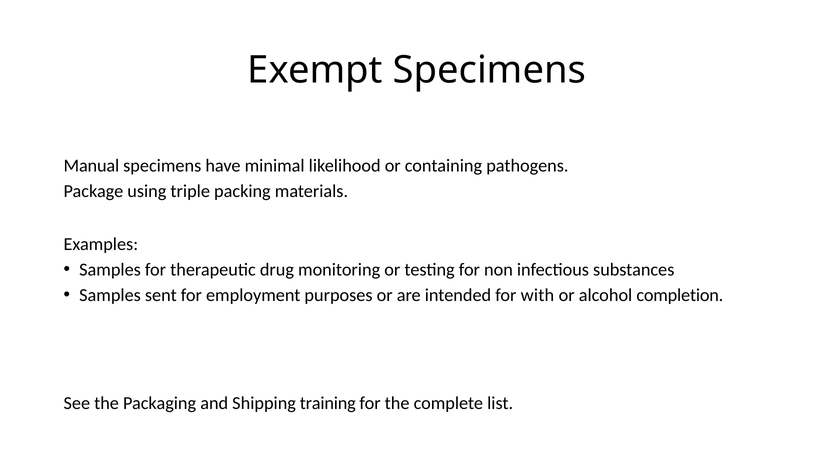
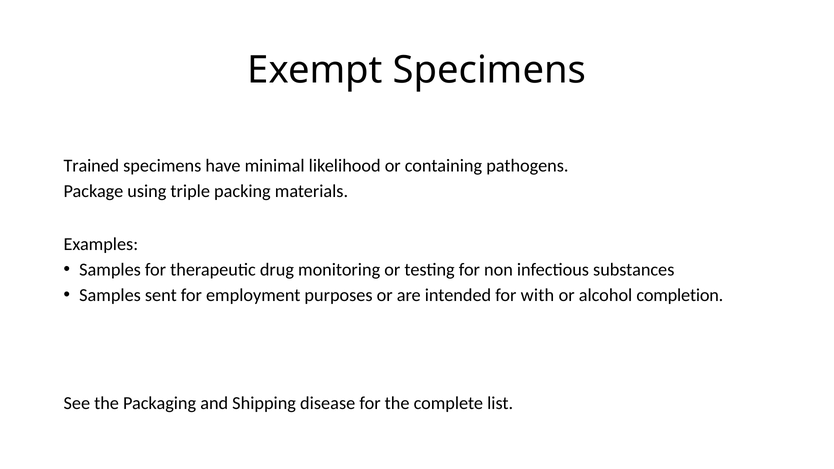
Manual: Manual -> Trained (91, 166)
training: training -> disease (328, 404)
